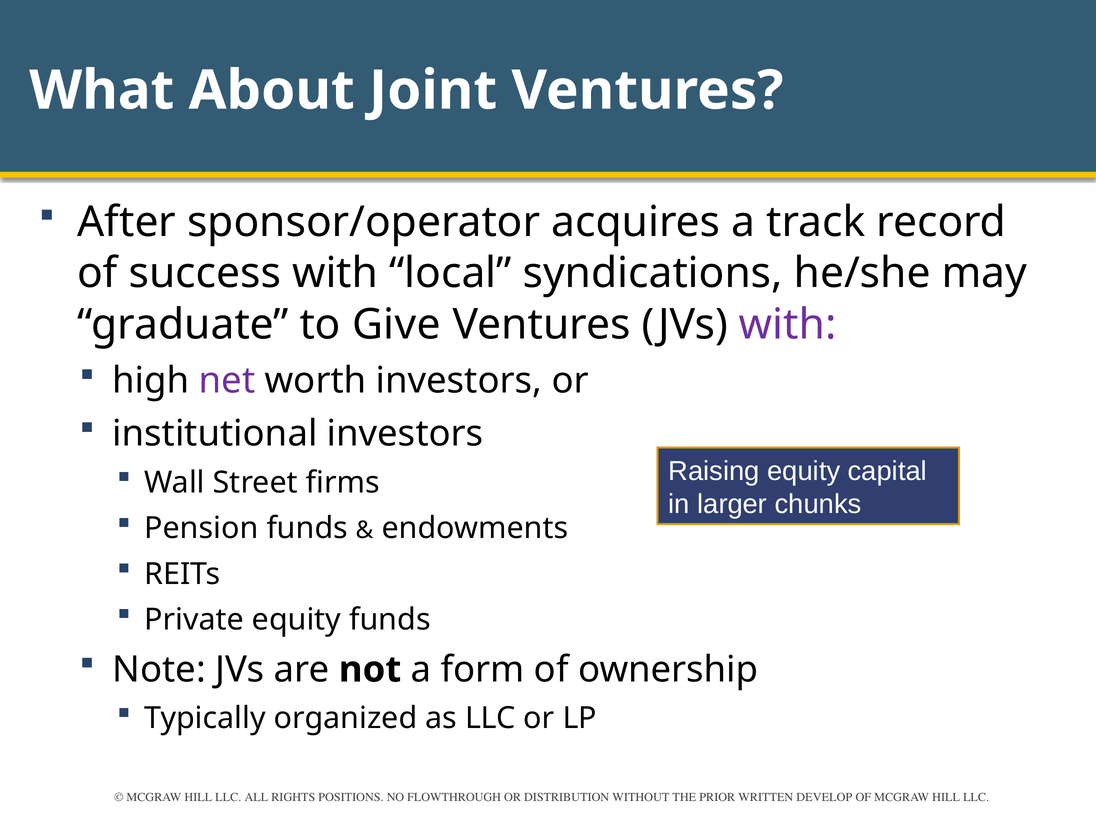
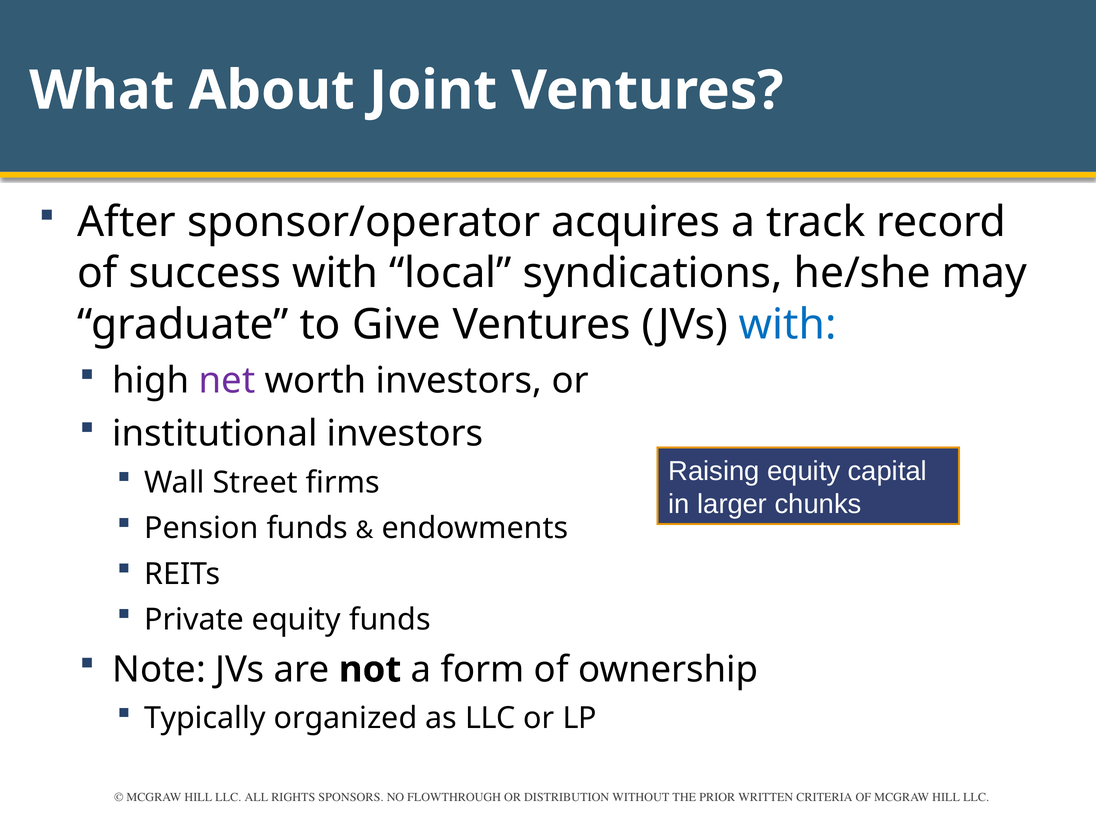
with colour: purple -> blue (788, 325)
POSITIONS: POSITIONS -> SPONSORS (351, 797)
DEVELOP: DEVELOP -> CRITERIA (824, 797)
